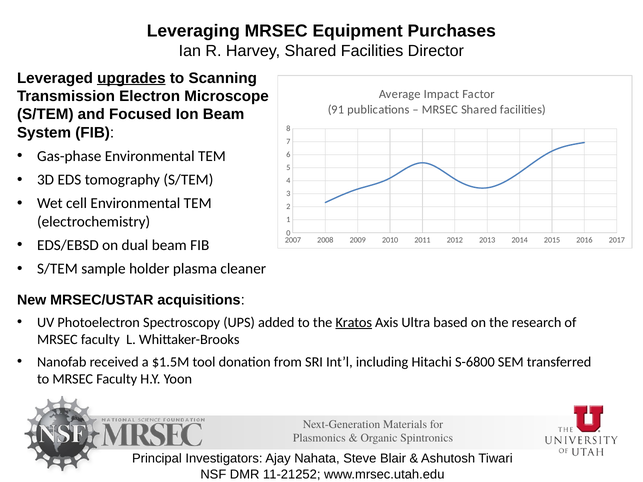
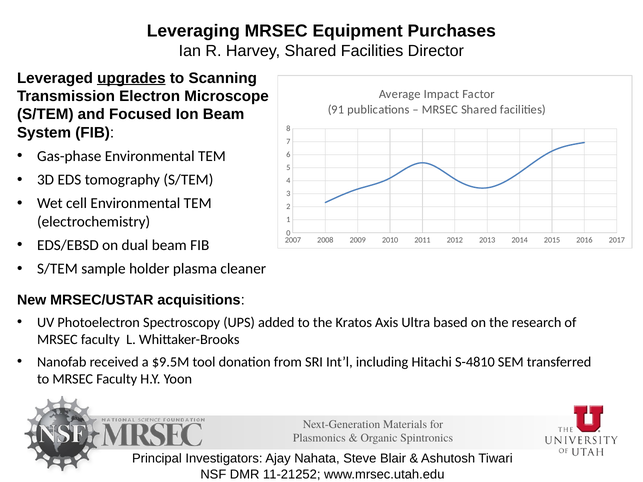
Kratos underline: present -> none (354, 322)
$1.5M: $1.5M -> $9.5M (171, 362)
S-6800: S-6800 -> S-4810 (475, 362)
